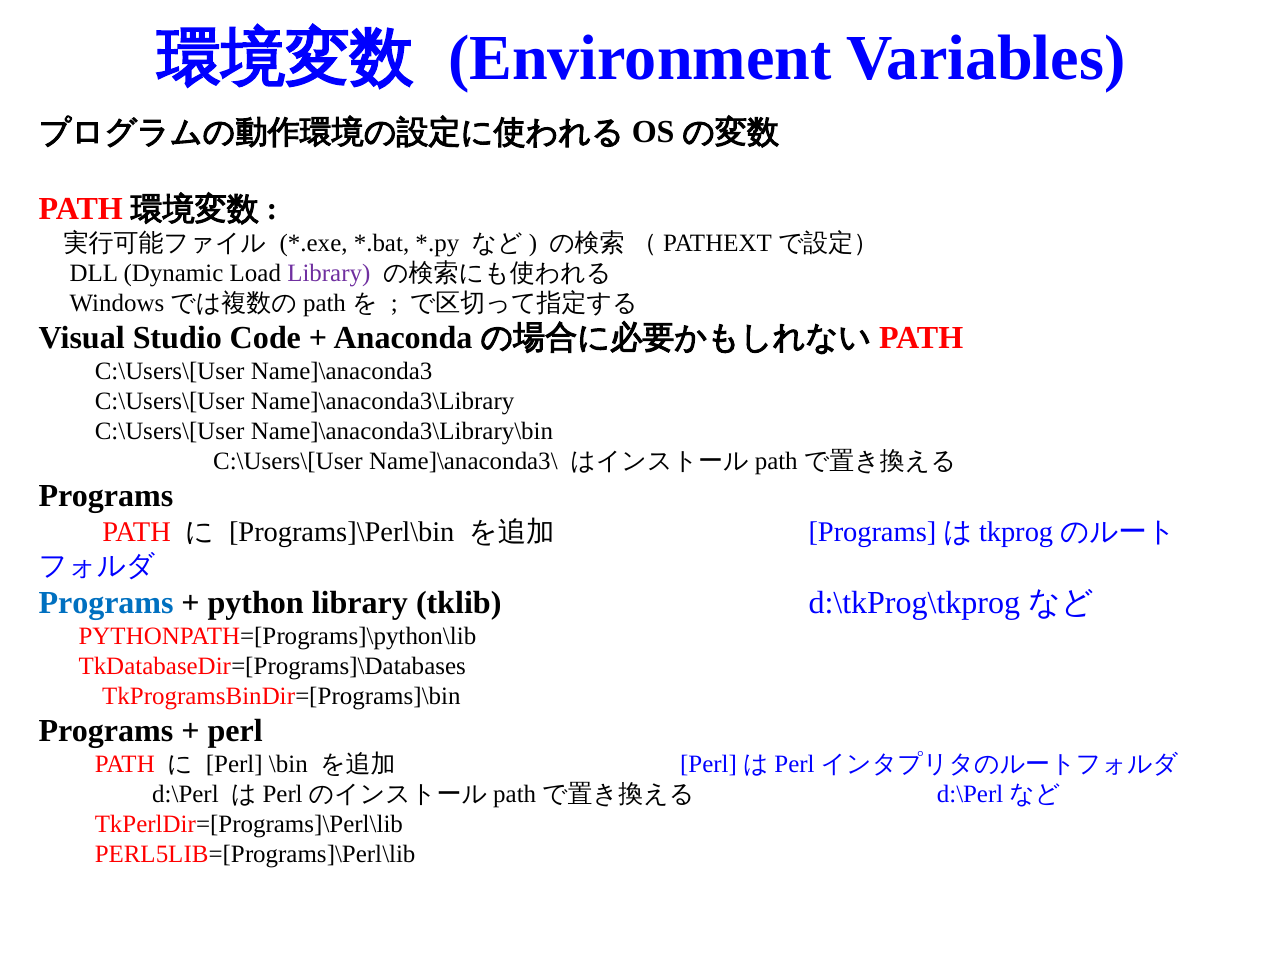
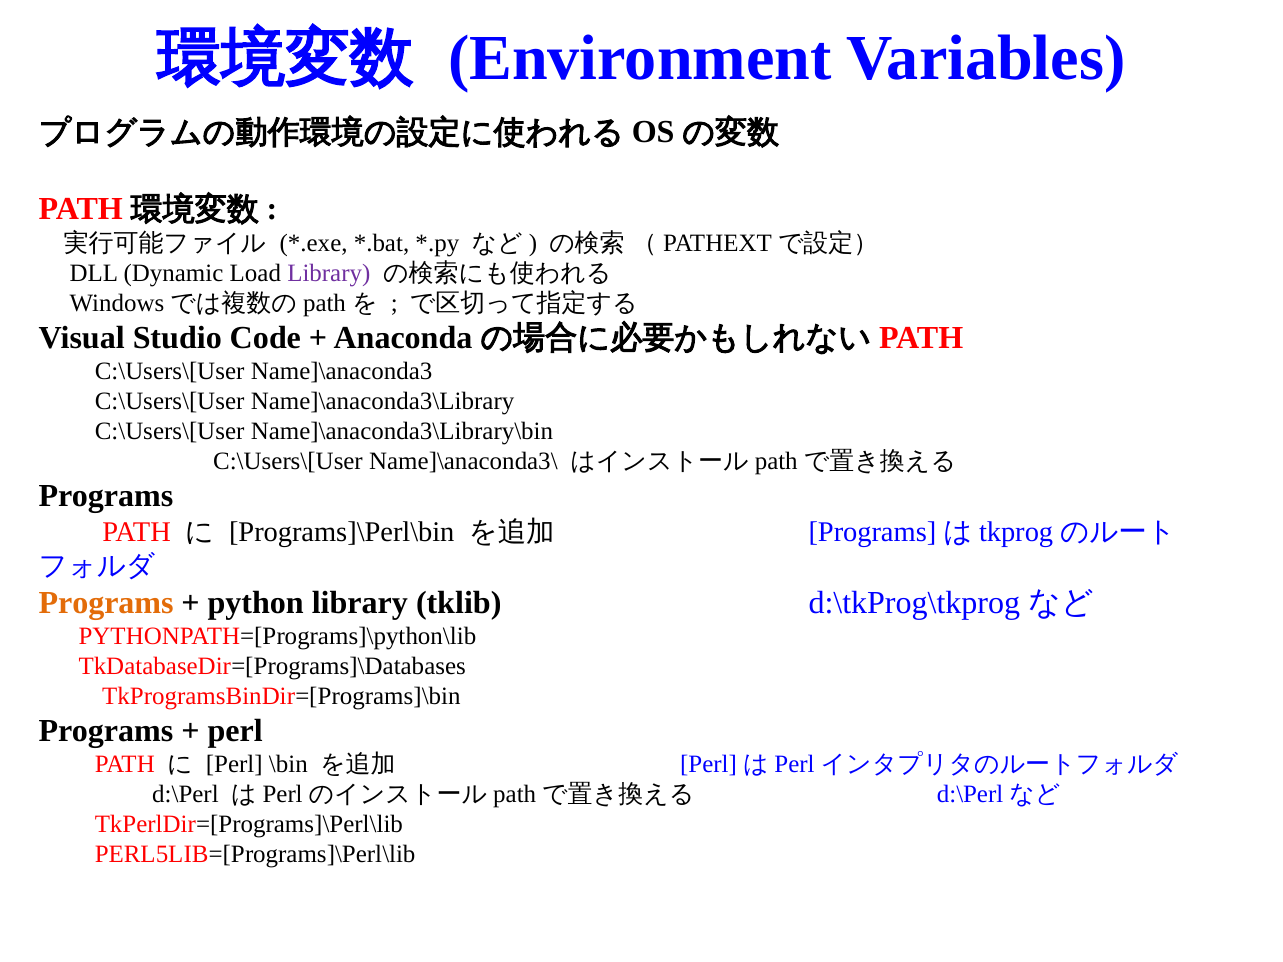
Programs colour: blue -> orange (106, 603)
